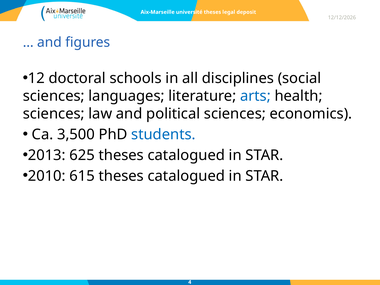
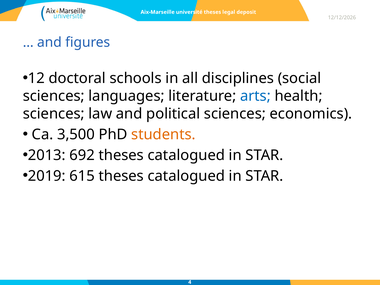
students colour: blue -> orange (163, 134)
625: 625 -> 692 (82, 155)
2010: 2010 -> 2019 (47, 176)
